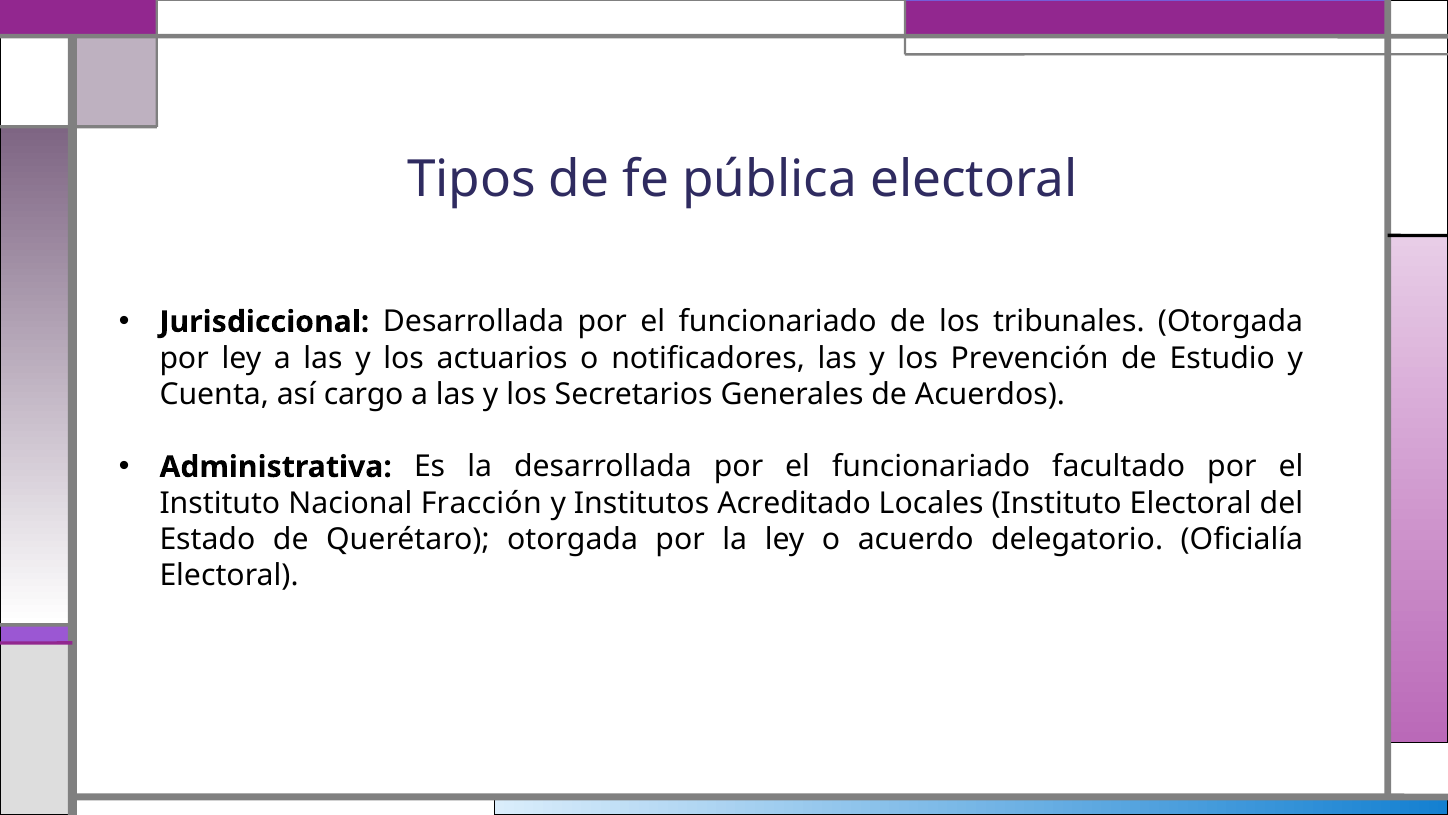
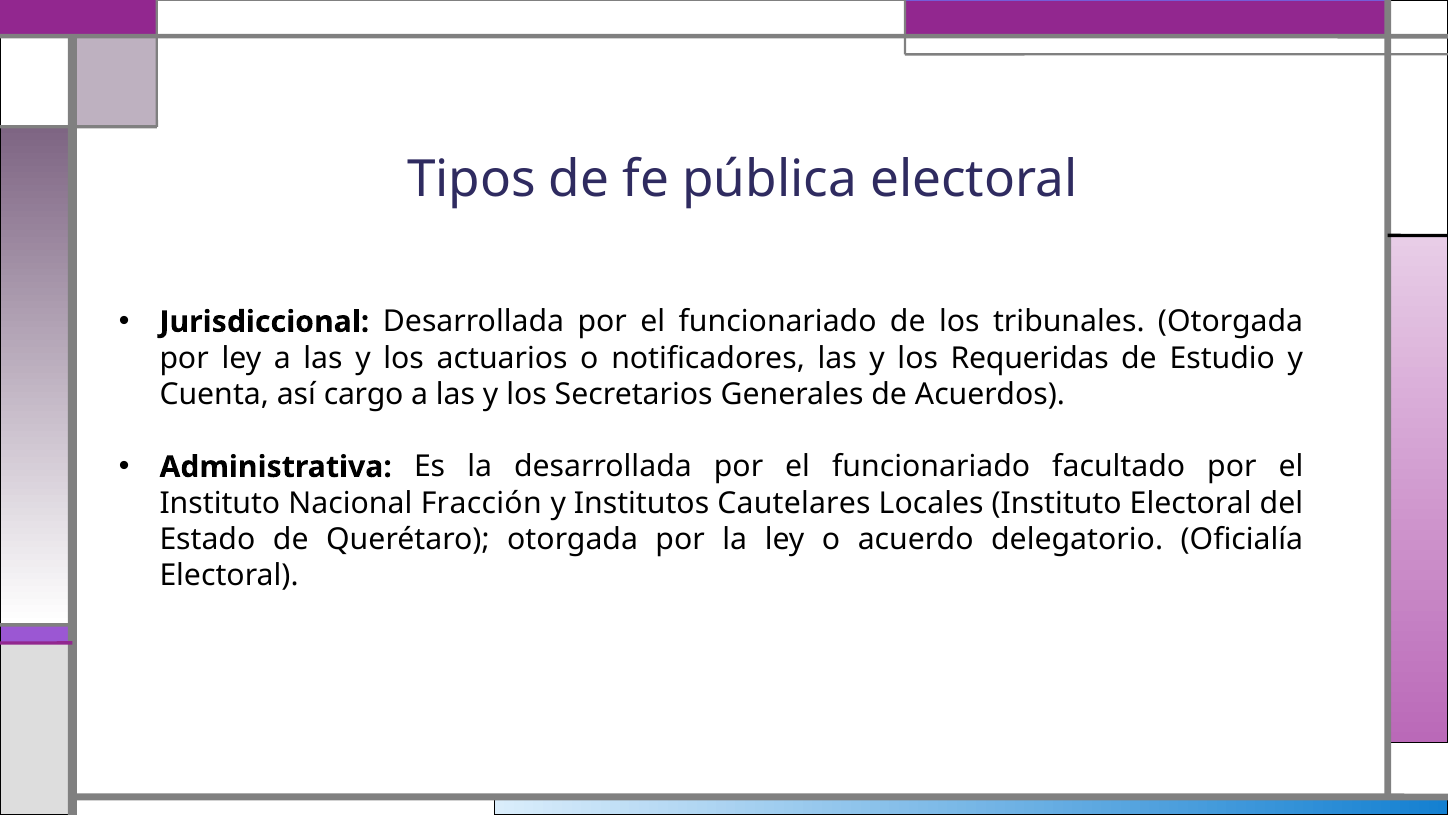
Prevención: Prevención -> Requeridas (1030, 358)
Acreditado: Acreditado -> Cautelares (794, 503)
